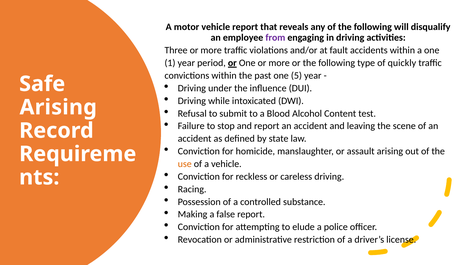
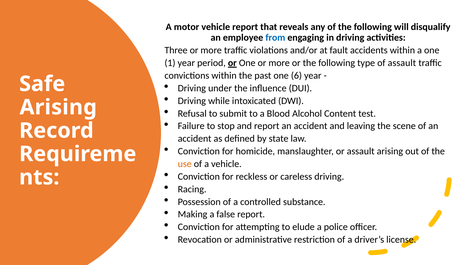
from colour: purple -> blue (275, 38)
of quickly: quickly -> assault (402, 63)
5: 5 -> 6 (296, 76)
